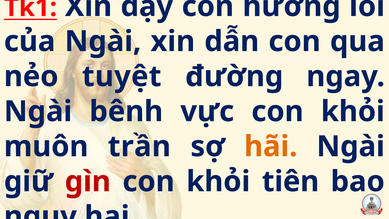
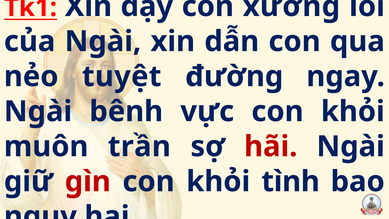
hưởng: hưởng -> xướng (291, 6)
hãi colour: orange -> red (271, 146)
tiên: tiên -> tình (291, 181)
